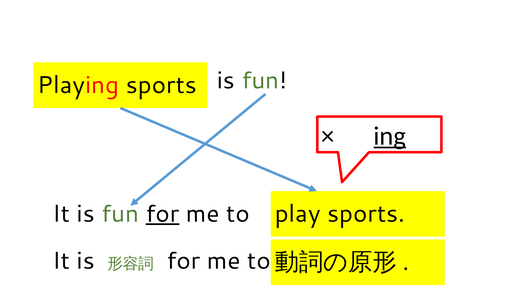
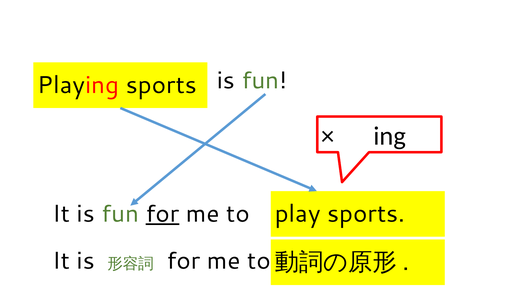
ing underline: present -> none (390, 136)
